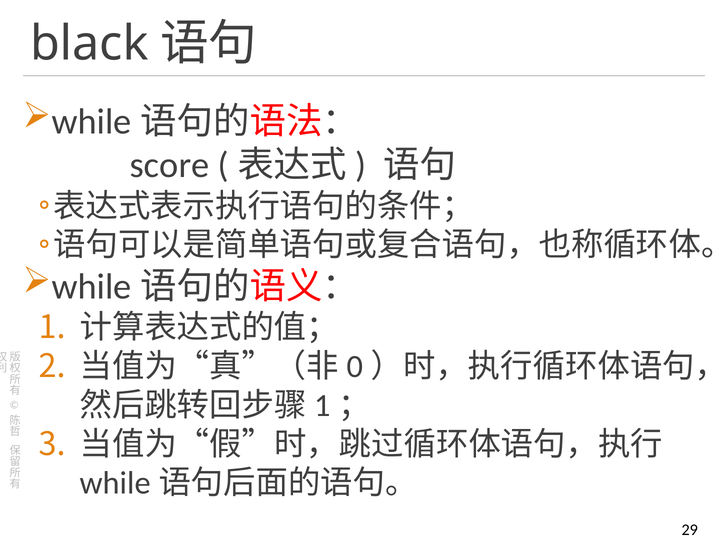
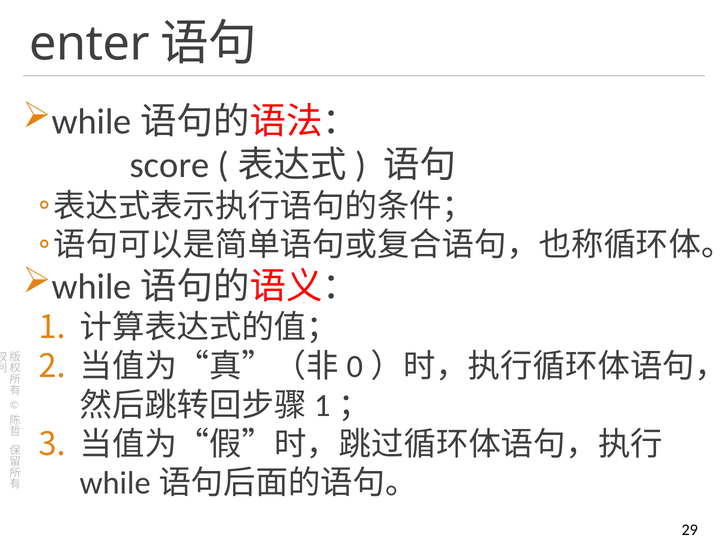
black: black -> enter (90, 43)
